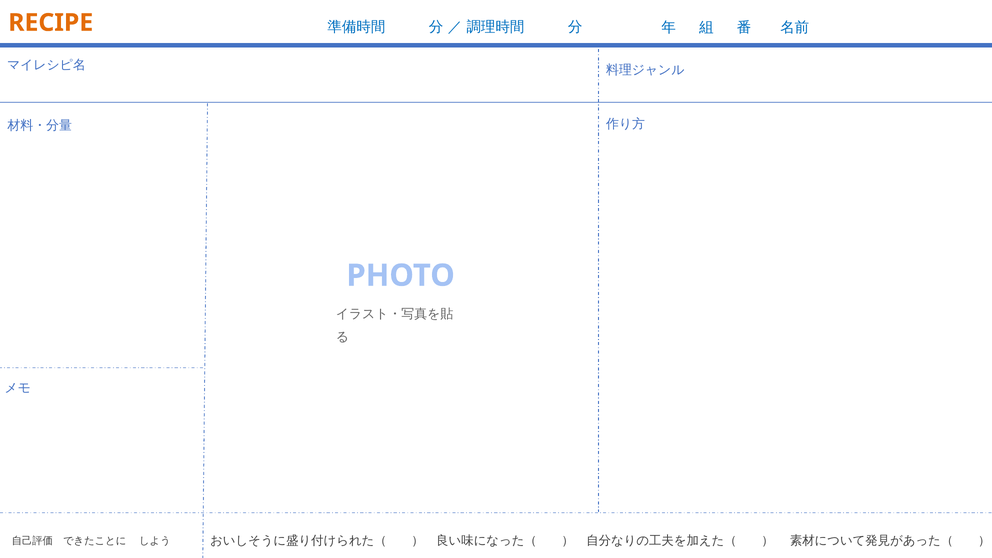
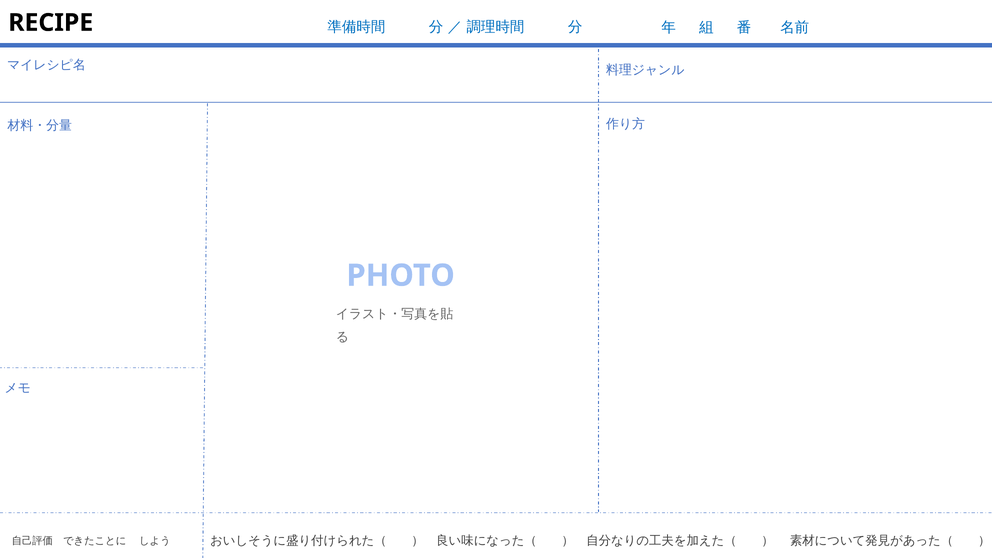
RECIPE colour: orange -> black (51, 23)
